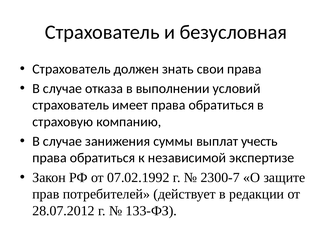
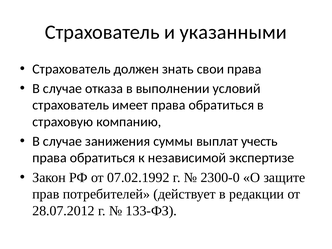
безусловная: безусловная -> указанными (233, 32)
2300-7: 2300-7 -> 2300-0 (220, 177)
